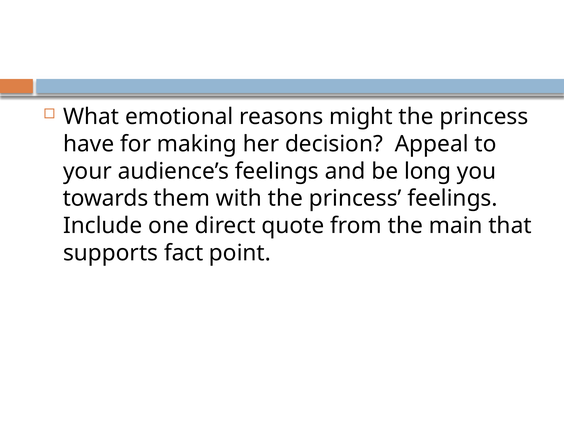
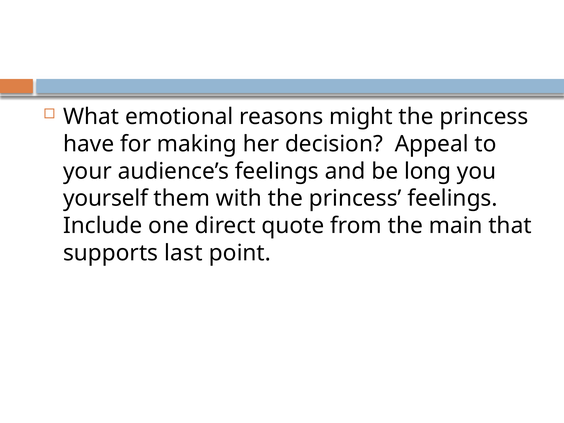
towards: towards -> yourself (106, 198)
fact: fact -> last (183, 253)
